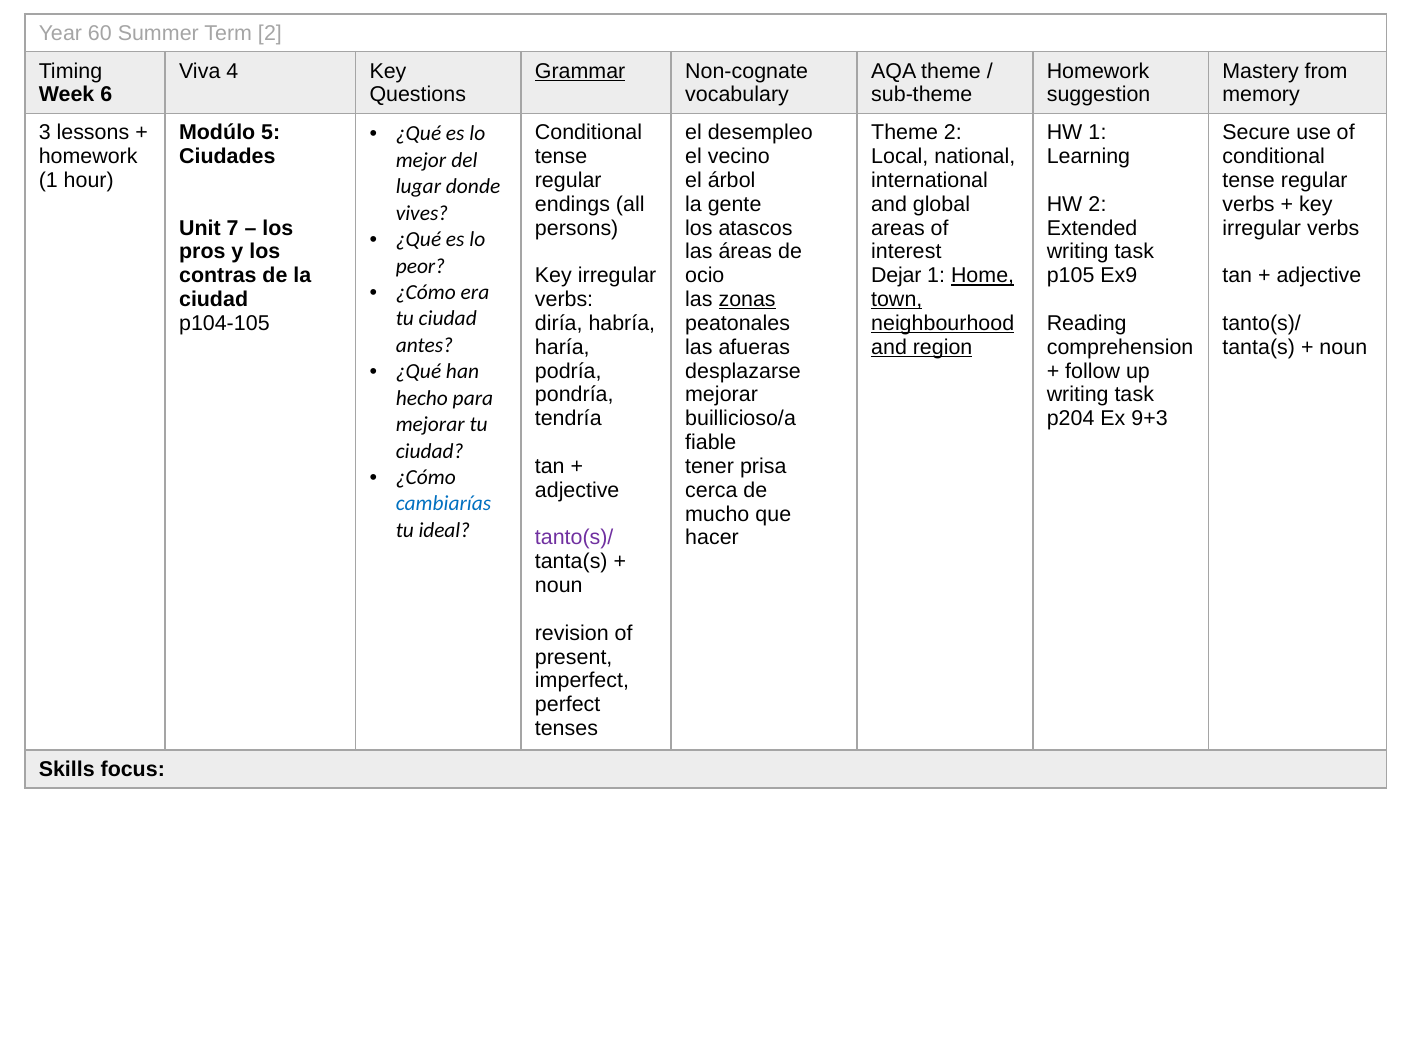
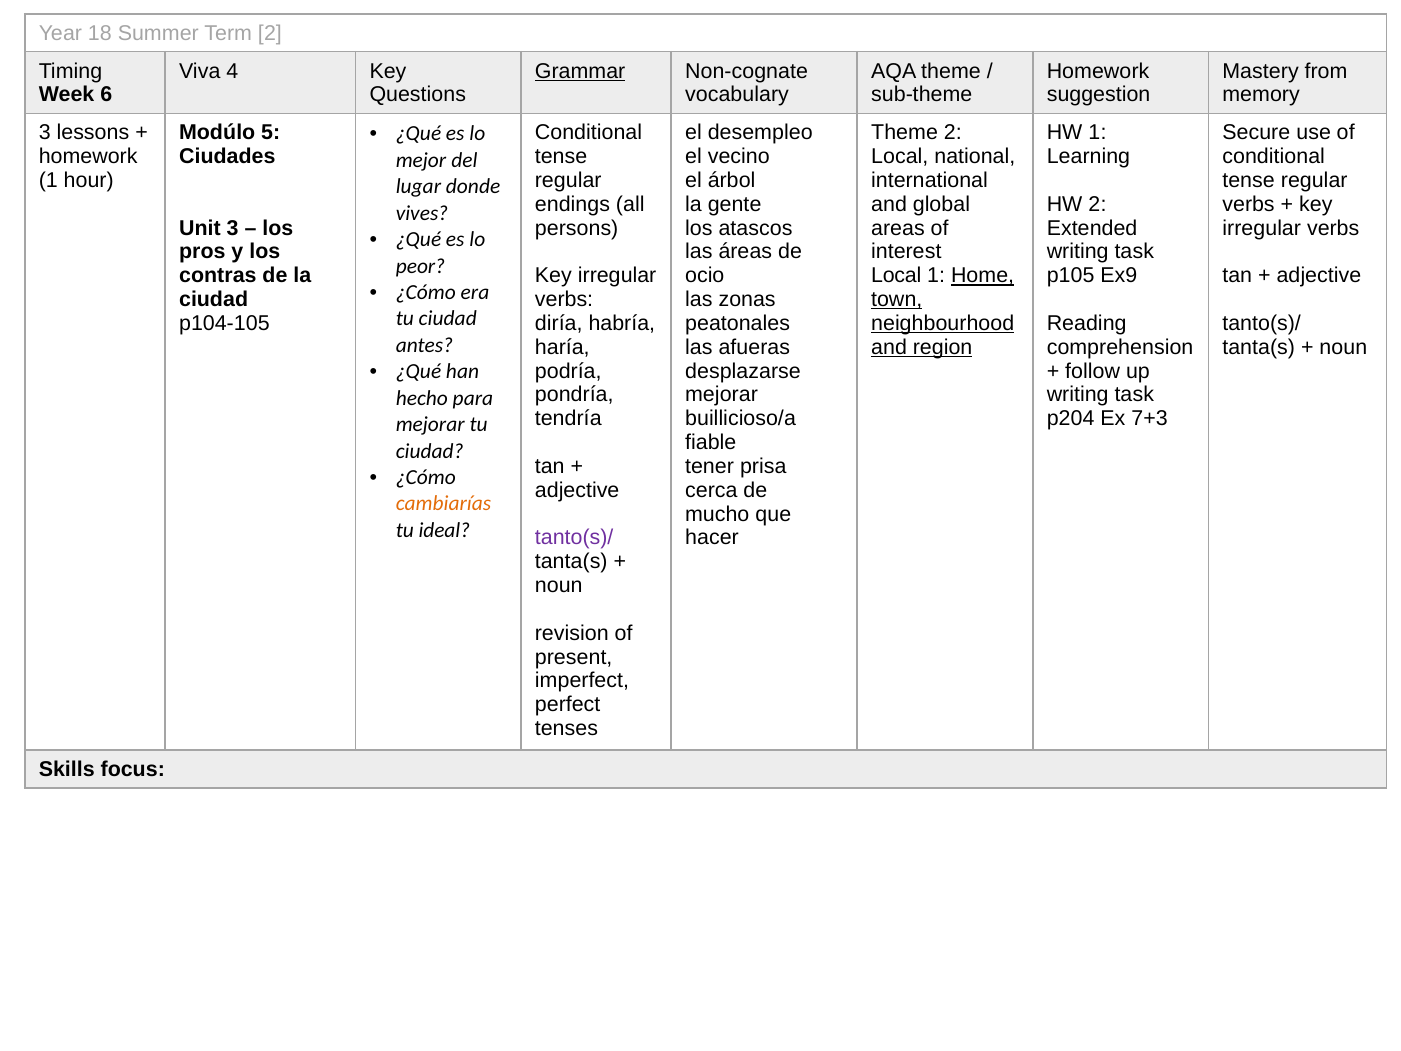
60: 60 -> 18 (100, 33)
Unit 7: 7 -> 3 (233, 228)
Dejar: Dejar -> Local (896, 276)
zonas underline: present -> none (747, 299)
9+3: 9+3 -> 7+3 (1150, 419)
cambiarías colour: blue -> orange (443, 504)
